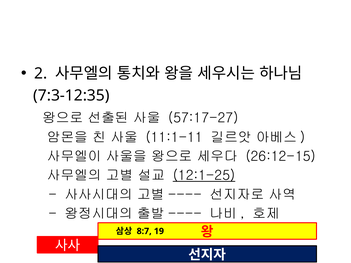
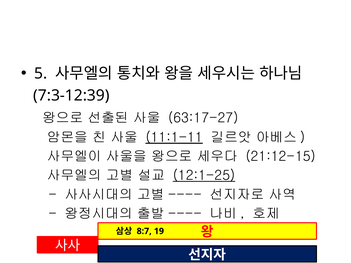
2: 2 -> 5 (41, 74)
7:3-12:35: 7:3-12:35 -> 7:3-12:39 (71, 96)
57:17-27: 57:17-27 -> 63:17-27 (203, 118)
11:1-11 underline: none -> present (174, 137)
26:12-15: 26:12-15 -> 21:12-15 (281, 157)
